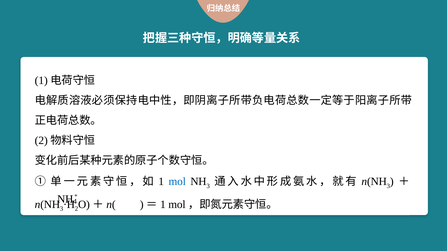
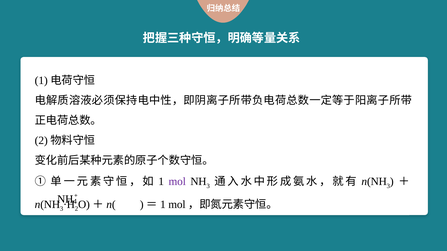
mol colour: blue -> purple (177, 182)
